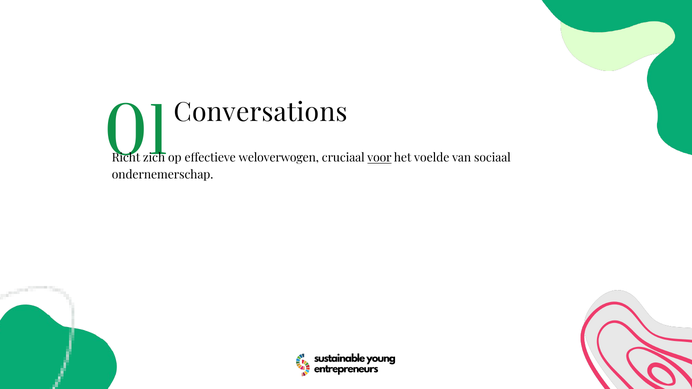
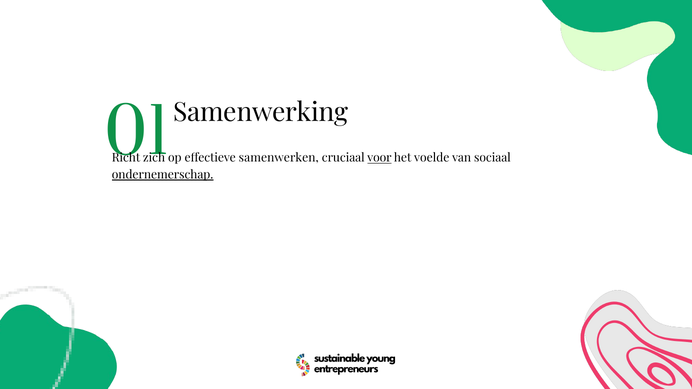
Conversations: Conversations -> Samenwerking (261, 113)
weloverwogen: weloverwogen -> samenwerken (279, 158)
ondernemerschap underline: none -> present (163, 175)
